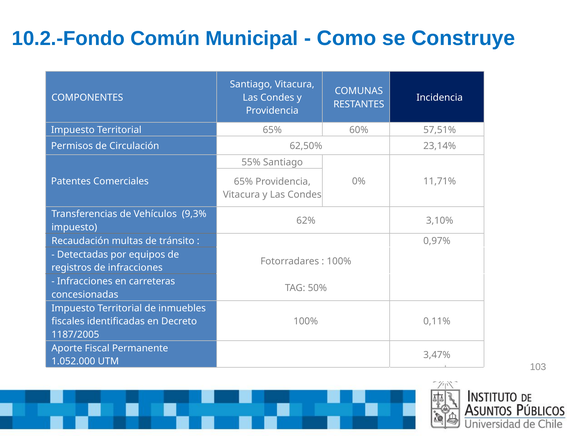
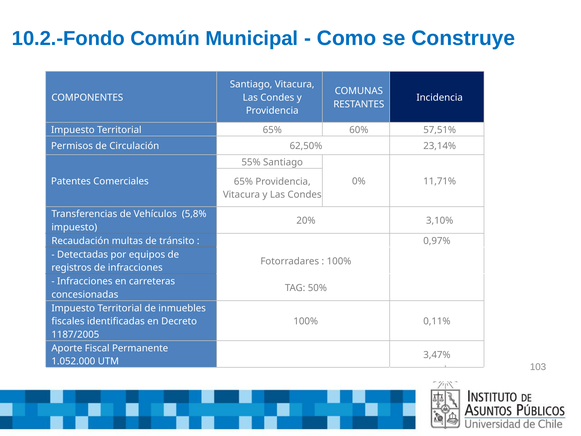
9,3%: 9,3% -> 5,8% (194, 214)
62%: 62% -> 20% (306, 221)
